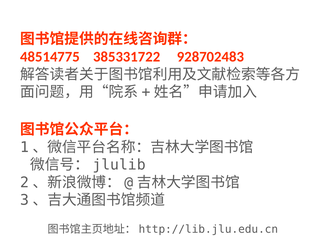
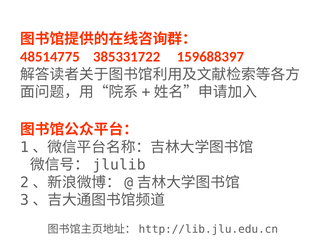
928702483: 928702483 -> 159688397 (210, 57)
